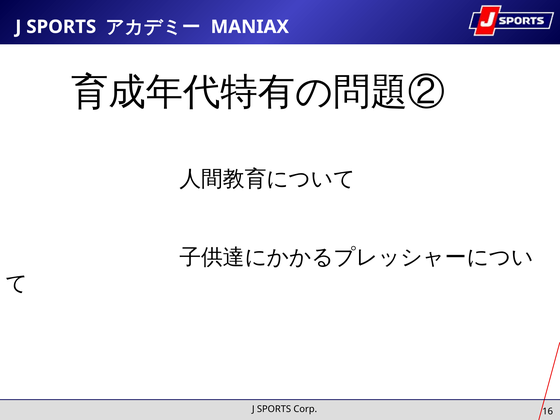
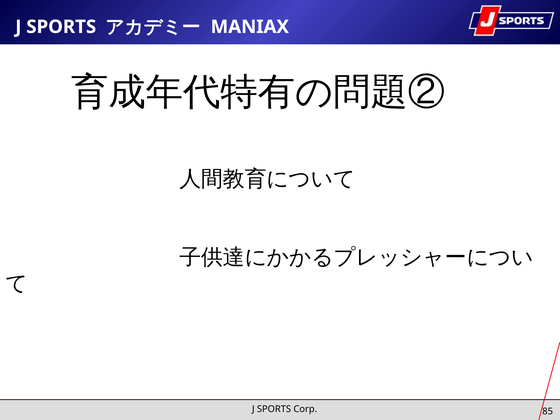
16: 16 -> 85 (548, 411)
